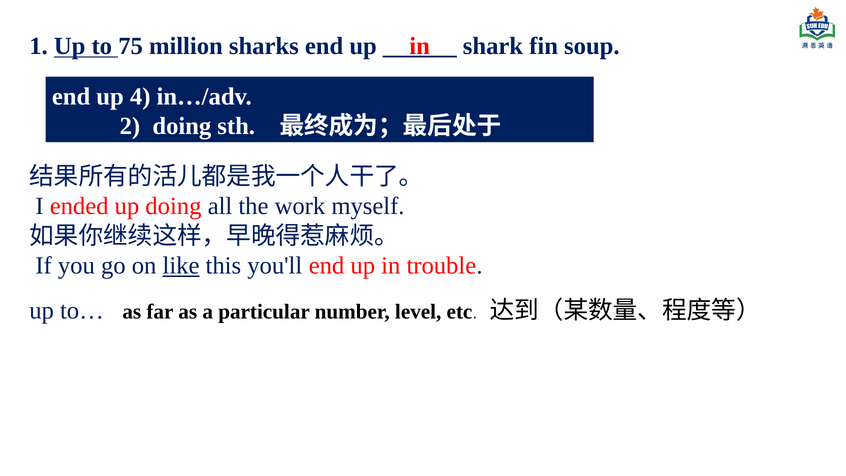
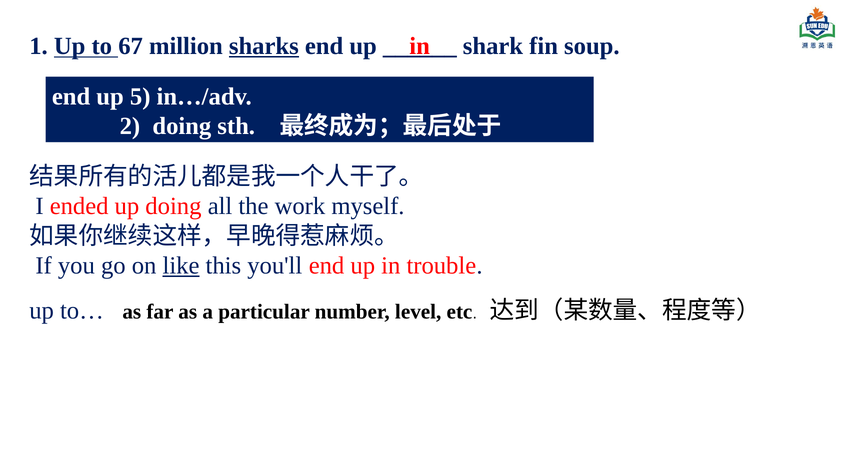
75: 75 -> 67 (131, 46)
sharks underline: none -> present (264, 46)
4: 4 -> 5 (140, 96)
